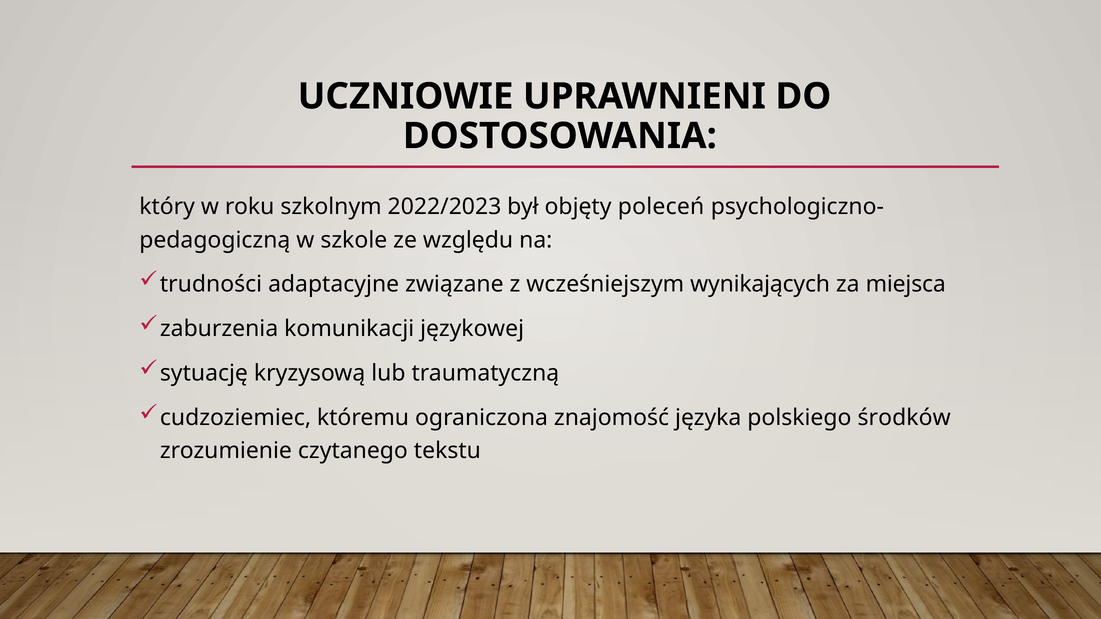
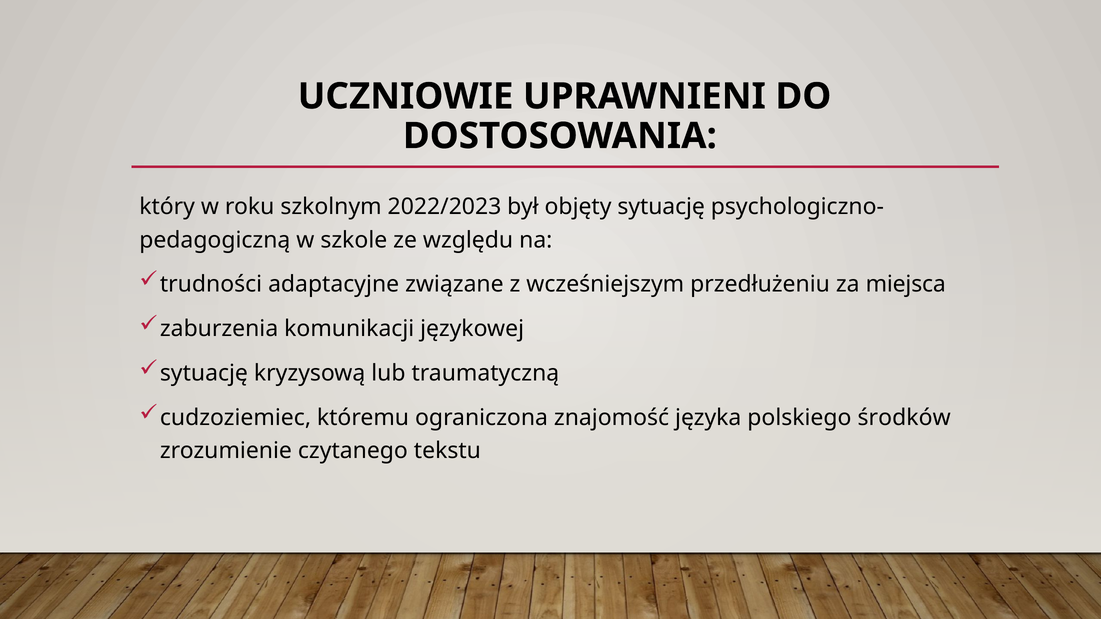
objęty poleceń: poleceń -> sytuację (661, 207)
wynikających: wynikających -> przedłużeniu (760, 285)
